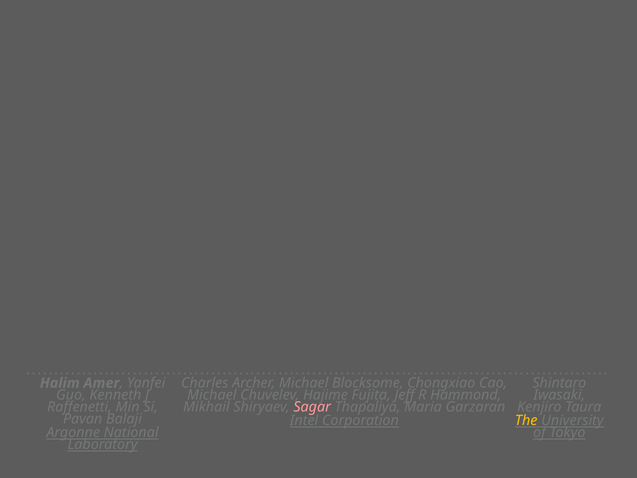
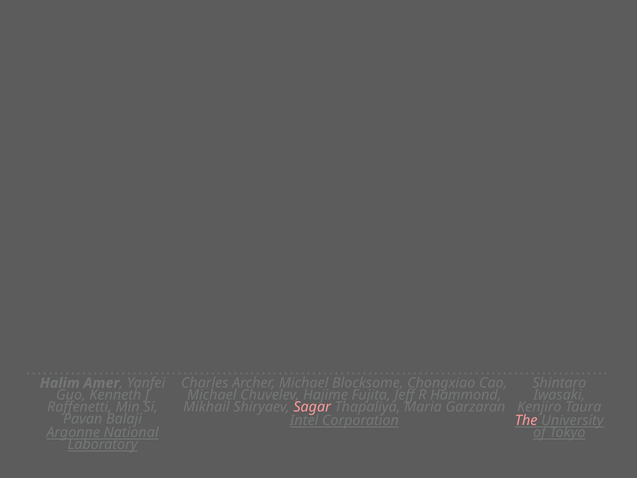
The colour: yellow -> pink (526, 420)
